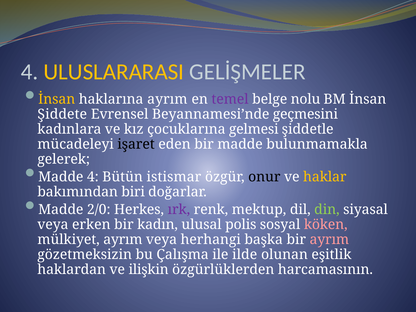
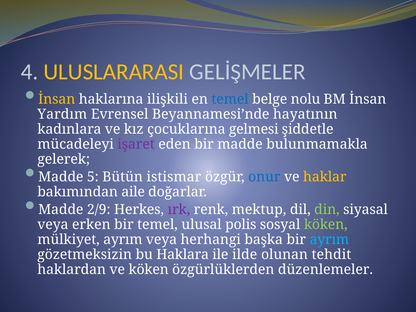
haklarına ayrım: ayrım -> ilişkili (167, 99)
temel colour: purple -> blue (230, 99)
Şiddete: Şiddete -> Yardım (62, 114)
geçmesini: geçmesini -> hayatının (305, 114)
işaret colour: black -> purple (136, 144)
Madde 4: 4 -> 5 (93, 177)
onur colour: black -> blue (264, 177)
biri: biri -> aile (133, 192)
2/0: 2/0 -> 2/9 (99, 210)
bir kadın: kadın -> temel (158, 225)
köken colour: pink -> light green (326, 225)
ayrım colour: pink -> light blue (329, 239)
Çalışma: Çalışma -> Haklara (183, 254)
eşitlik: eşitlik -> tehdit (331, 254)
ve ilişkin: ilişkin -> köken (149, 269)
harcamasının: harcamasının -> düzenlemeler (325, 269)
